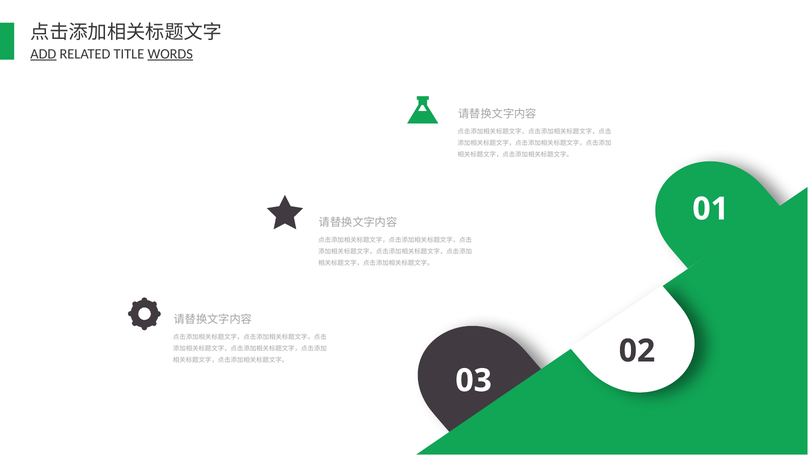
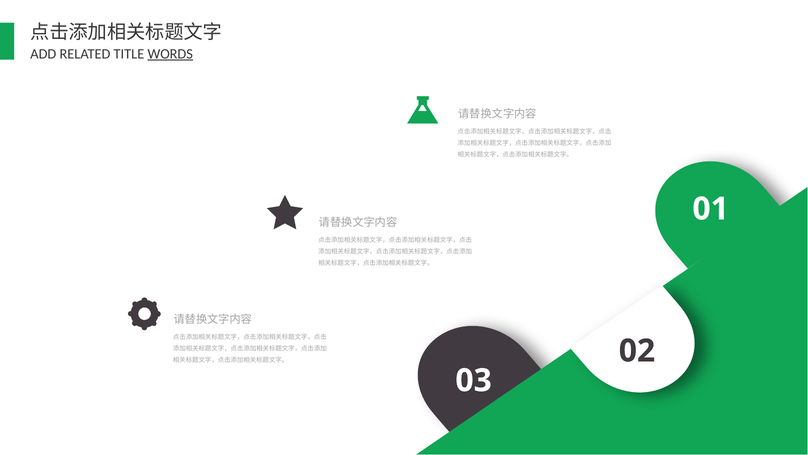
ADD underline: present -> none (43, 54)
